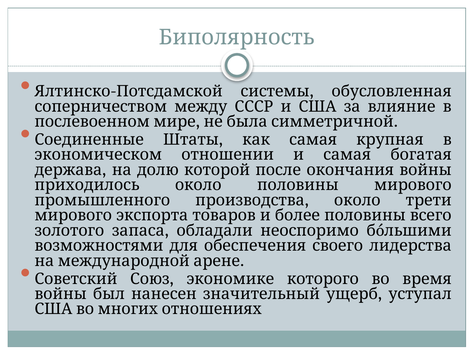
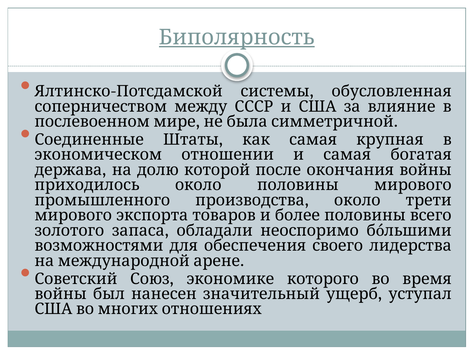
Биполярность underline: none -> present (237, 37)
